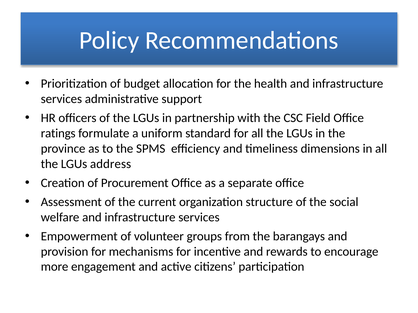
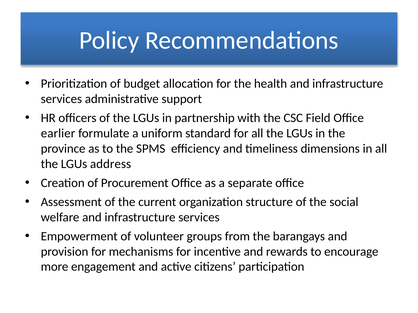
ratings: ratings -> earlier (58, 133)
